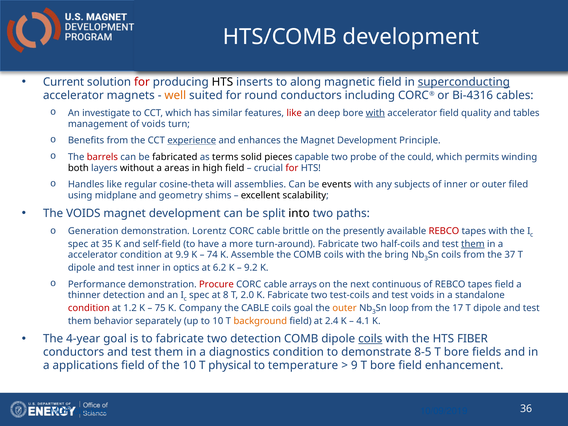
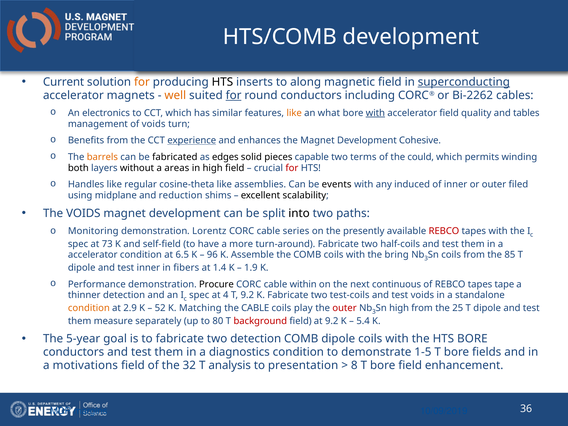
for colour: red -> orange (142, 82)
for underline: none -> present (234, 95)
Bi-4316: Bi-4316 -> Bi-2262 (473, 95)
investigate: investigate -> electronics (106, 113)
like colour: red -> orange (294, 113)
deep: deep -> what (329, 113)
Principle: Principle -> Cohesive (420, 140)
barrels colour: red -> orange (102, 157)
terms: terms -> edges (225, 157)
probe: probe -> terms (363, 157)
cosine-theta will: will -> like (224, 185)
subjects: subjects -> induced (412, 185)
geometry: geometry -> reduction (181, 195)
Generation: Generation -> Monitoring (93, 231)
brittle: brittle -> series (296, 231)
35: 35 -> 73 (107, 244)
them underline: present -> none (473, 244)
9.9: 9.9 -> 6.5 (182, 255)
74: 74 -> 96 (212, 255)
37: 37 -> 85 (510, 255)
optics: optics -> fibers (186, 268)
6.2: 6.2 -> 1.4 (220, 268)
9.2: 9.2 -> 1.9 (251, 268)
Procure colour: red -> black (216, 284)
arrays: arrays -> within (303, 284)
tapes field: field -> tape (504, 284)
8: 8 -> 4 (226, 295)
T 2.0: 2.0 -> 9.2 (247, 295)
condition colour: red -> orange (89, 308)
1.2: 1.2 -> 2.9 (130, 308)
75: 75 -> 52 (160, 308)
Company: Company -> Matching (200, 308)
coils goal: goal -> play (303, 308)
outer colour: orange -> red (345, 308)
loop: loop -> high (399, 308)
17: 17 -> 25 (458, 308)
behavior: behavior -> measure (113, 321)
to 10: 10 -> 80 (218, 321)
background colour: orange -> red (260, 321)
at 2.4: 2.4 -> 9.2 (332, 321)
4.1: 4.1 -> 5.4 (363, 321)
4-year: 4-year -> 5-year (83, 339)
coils underline: present -> none (370, 339)
HTS FIBER: FIBER -> BORE (472, 339)
8-5: 8-5 -> 1-5 (423, 352)
applications: applications -> motivations (85, 365)
the 10: 10 -> 32 (189, 365)
physical: physical -> analysis (230, 365)
temperature: temperature -> presentation (303, 365)
9: 9 -> 8 (354, 365)
clusters: clusters -> margins (91, 411)
